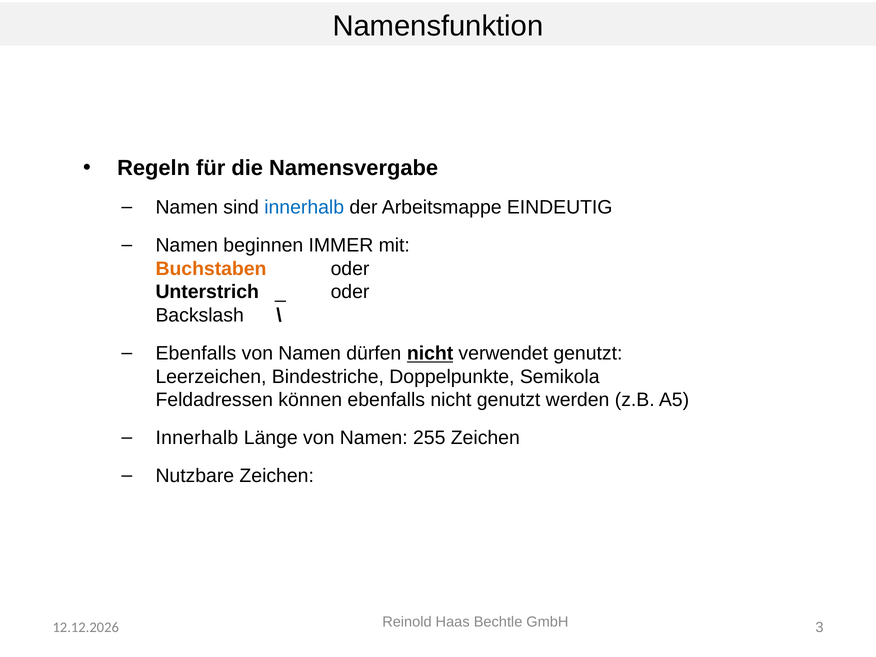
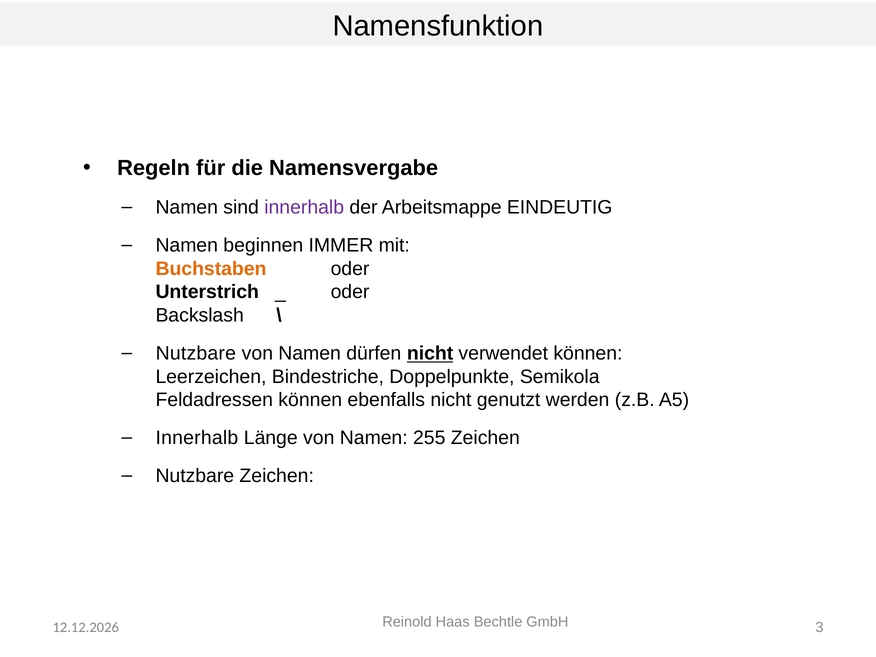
innerhalb colour: blue -> purple (304, 207)
Ebenfalls: Ebenfalls -> Nutzbare (196, 353)
verwendet genutzt: genutzt -> können (588, 353)
